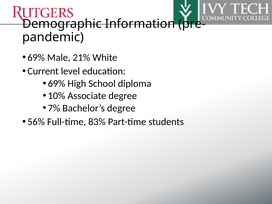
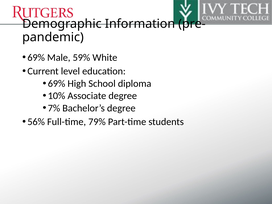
21%: 21% -> 59% (81, 57)
83%: 83% -> 79% (97, 122)
